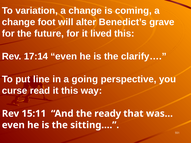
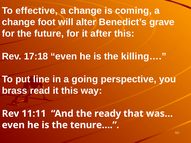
variation: variation -> effective (37, 11)
lived: lived -> after (101, 34)
17:14: 17:14 -> 17:18 (36, 56)
clarify…: clarify… -> killing… (144, 56)
curse: curse -> brass (15, 91)
15:11: 15:11 -> 11:11 (34, 114)
sitting…: sitting… -> tenure… (93, 125)
